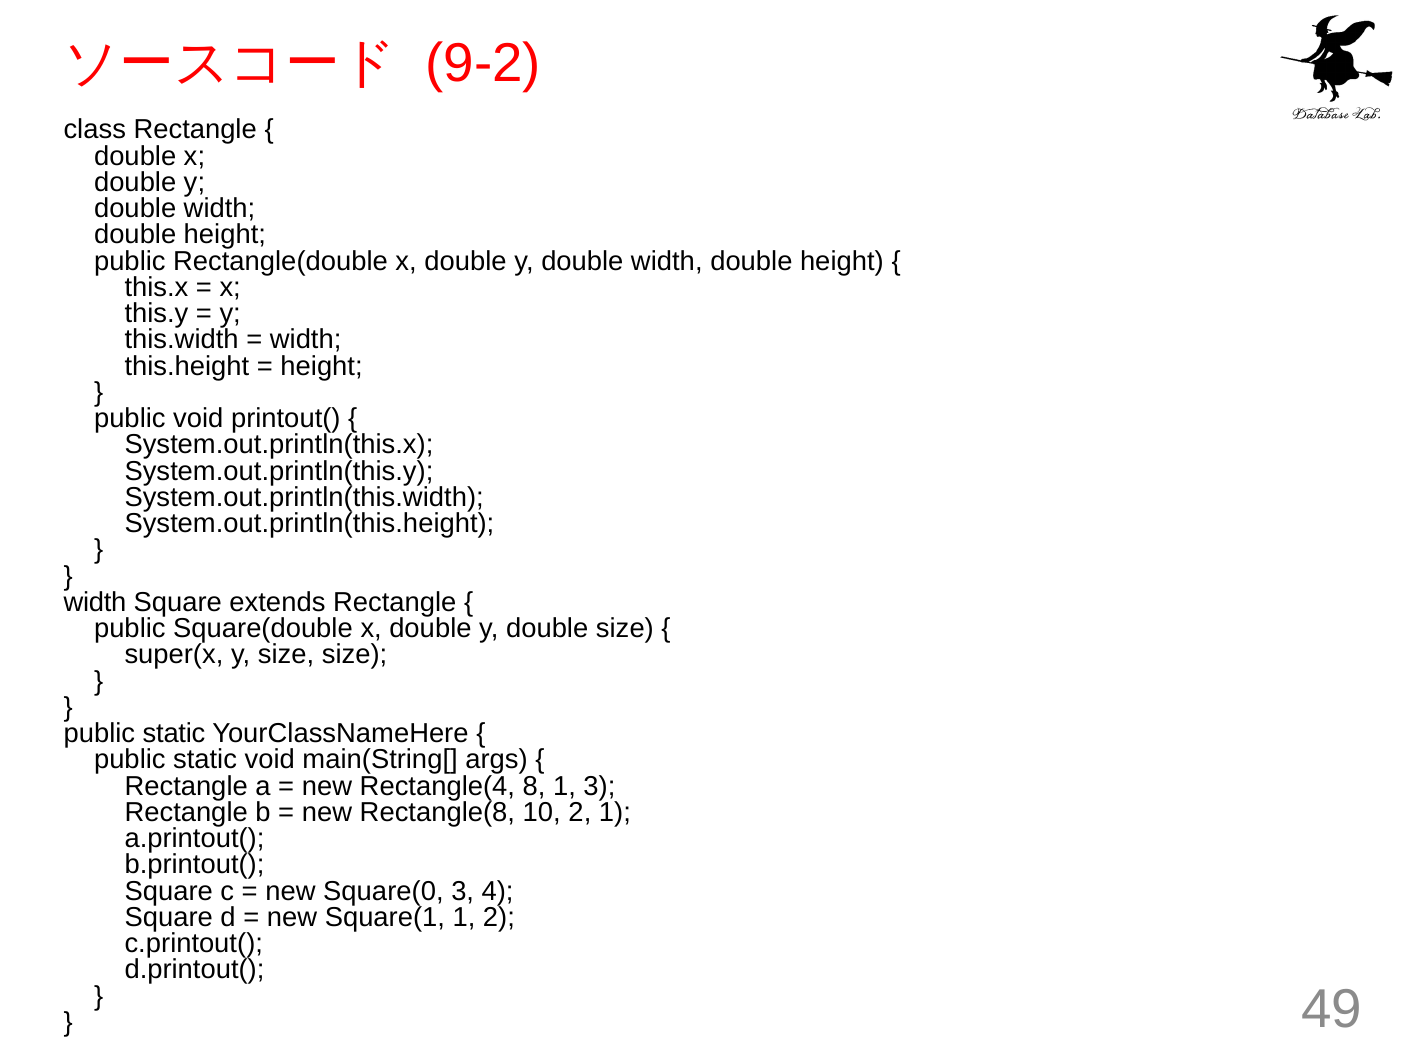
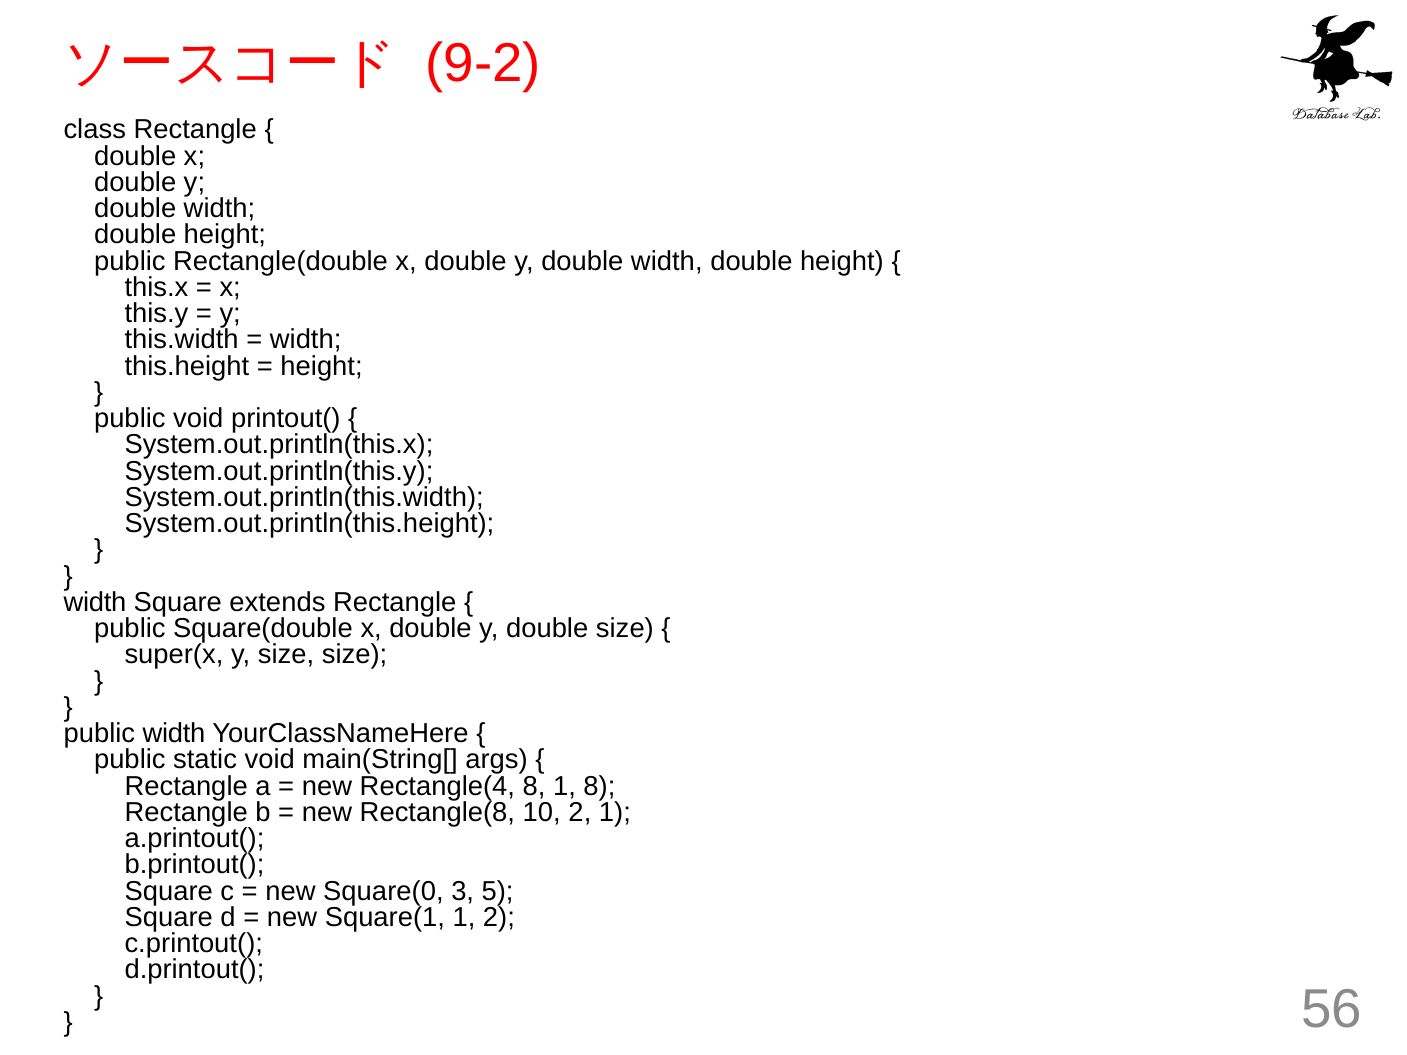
static: static -> width (174, 734)
1 3: 3 -> 8 (599, 786)
4: 4 -> 5 (498, 891)
49: 49 -> 56 (1332, 1010)
